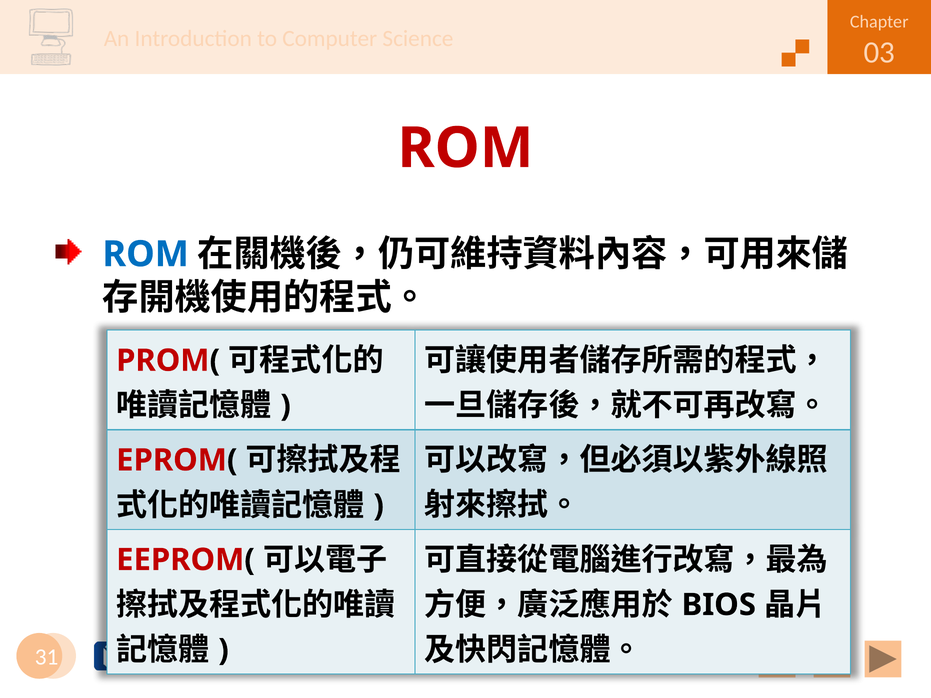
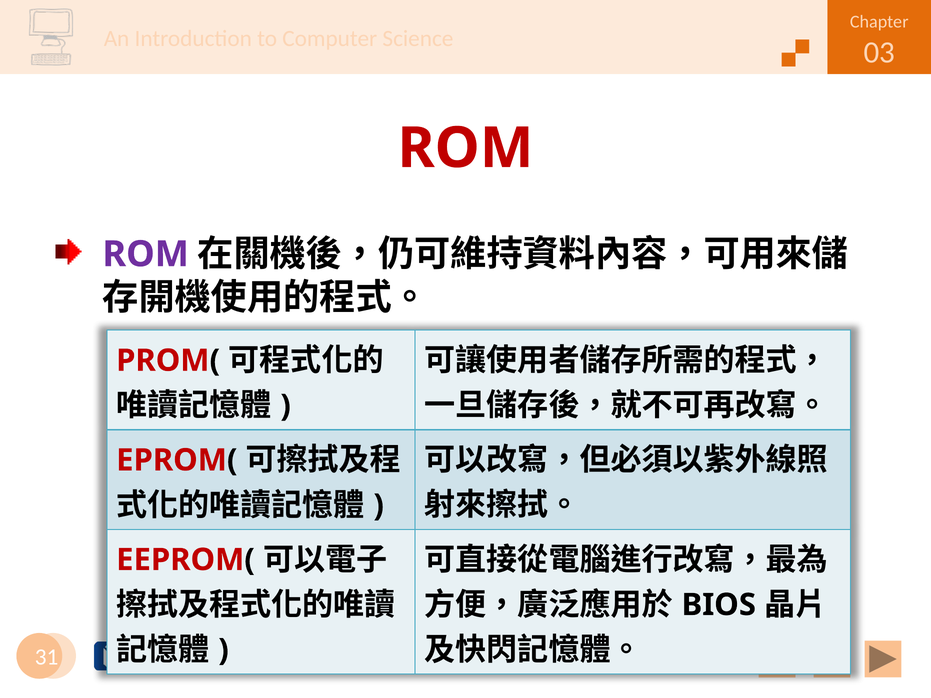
ROM colour: blue -> purple (146, 254)
